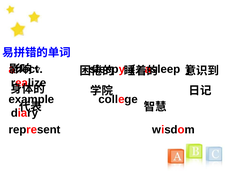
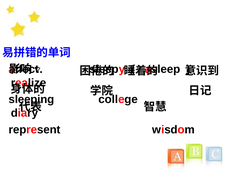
example: example -> sleeping (31, 99)
